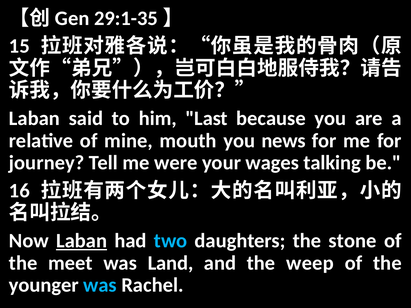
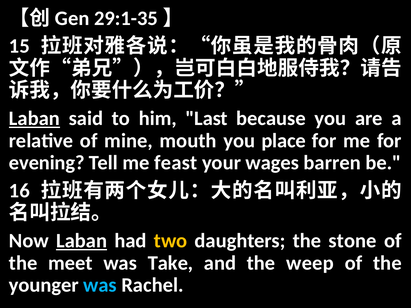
Laban underline: none -> present (34, 118)
news: news -> place (284, 141)
journey: journey -> evening (47, 163)
were: were -> feast (176, 163)
talking: talking -> barren (332, 163)
two colour: light blue -> yellow (171, 241)
Land: Land -> Take (170, 263)
